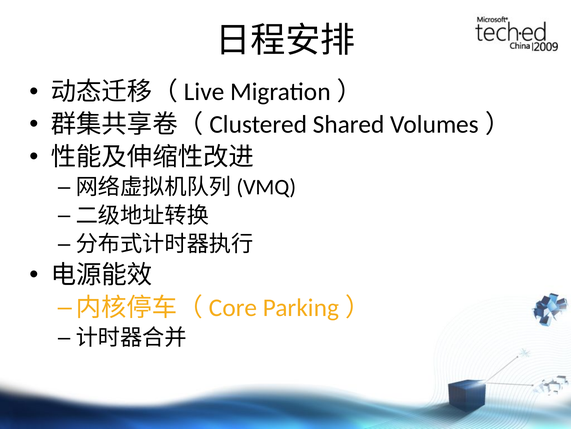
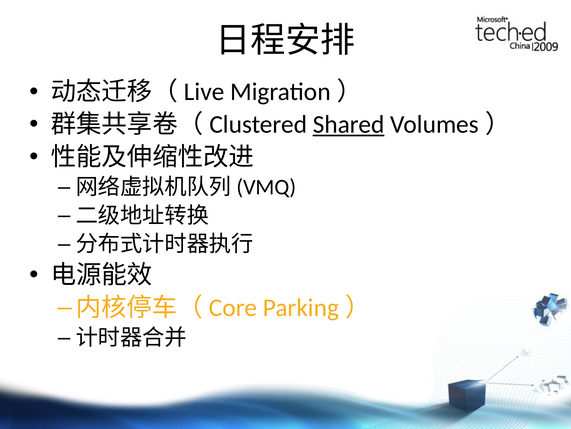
Shared underline: none -> present (349, 124)
